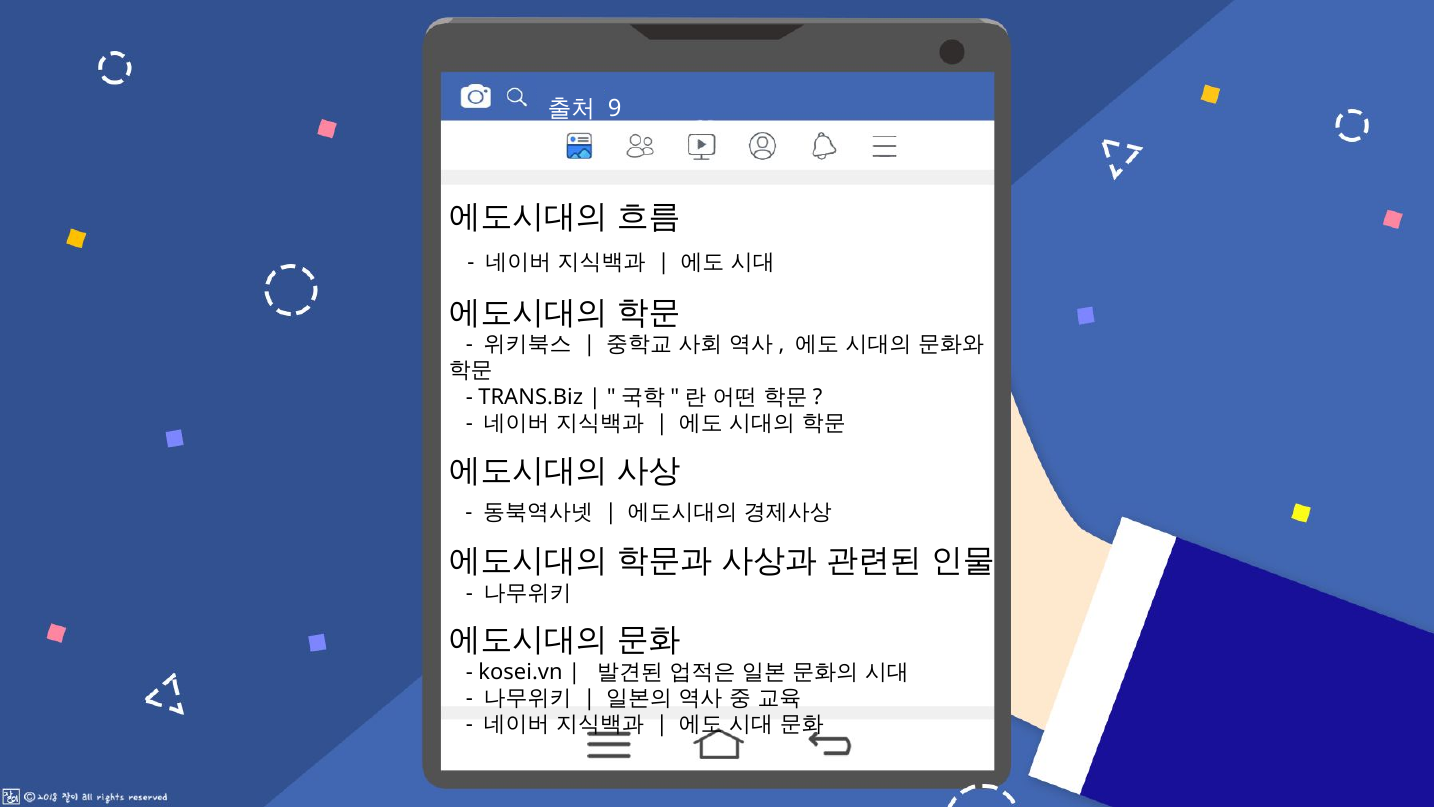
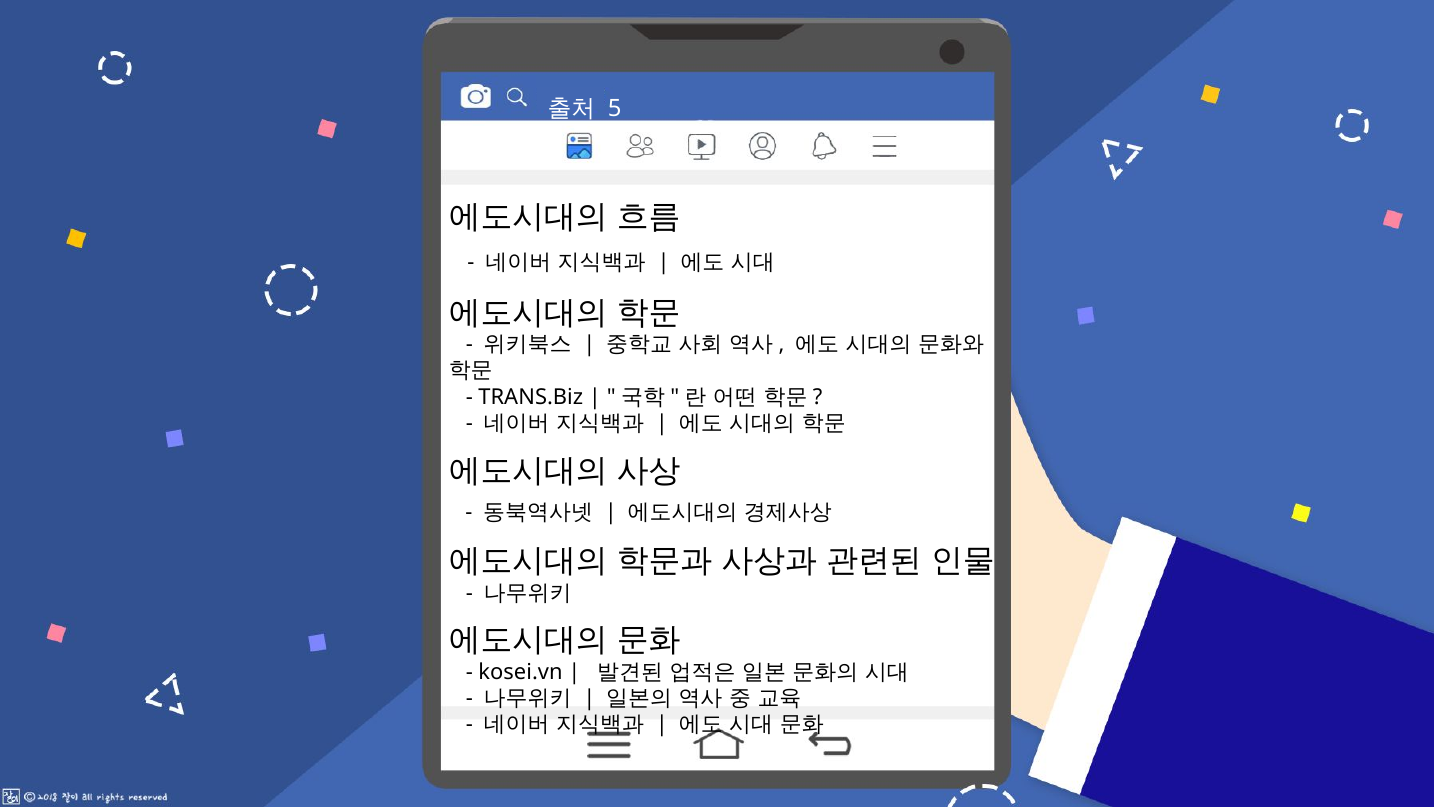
9: 9 -> 5 (615, 109)
